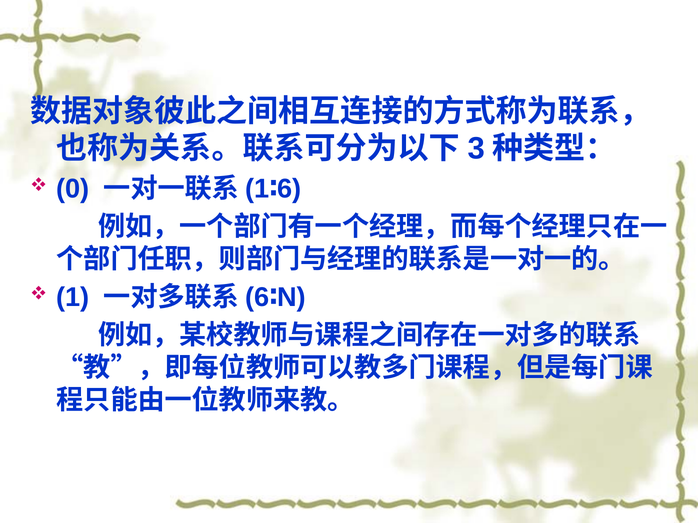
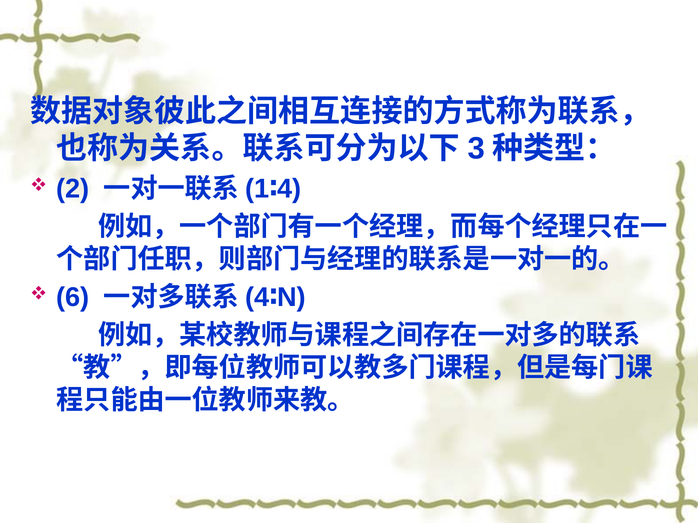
0: 0 -> 2 (73, 189)
1 6: 6 -> 4 (289, 189)
1: 1 -> 6 (73, 297)
6: 6 -> 4 (258, 297)
